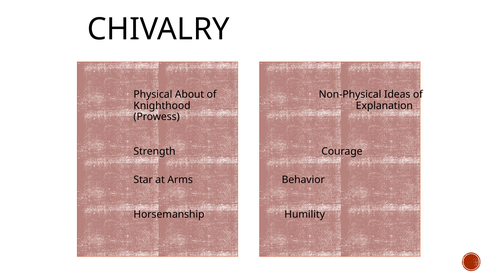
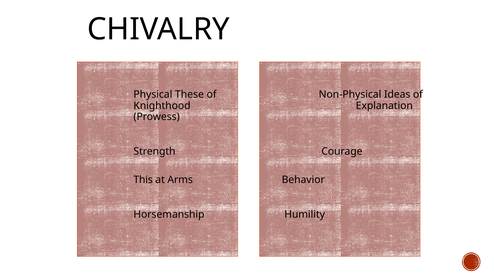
About: About -> These (189, 95)
Star: Star -> This (143, 180)
